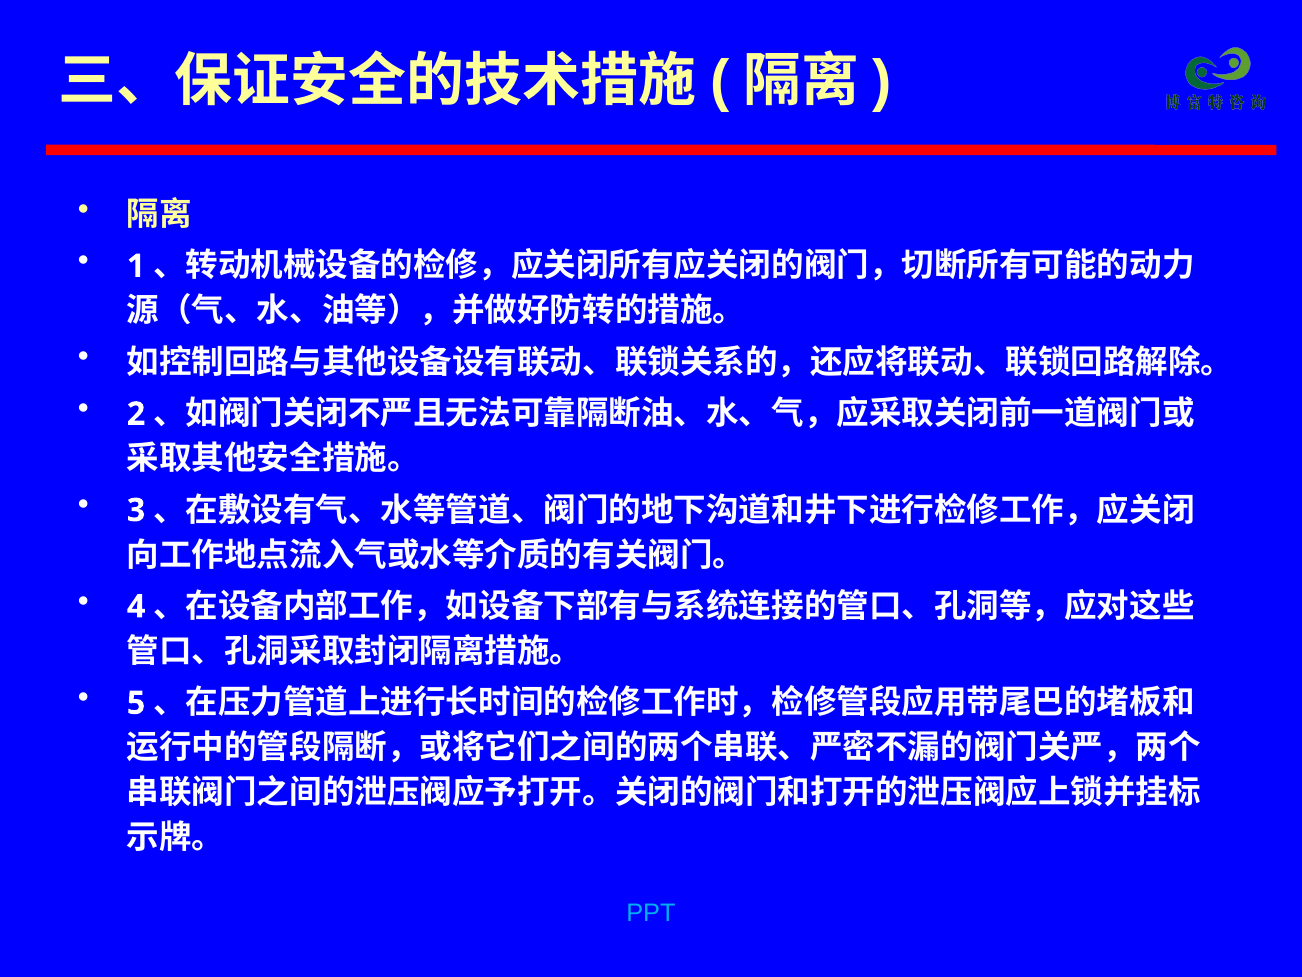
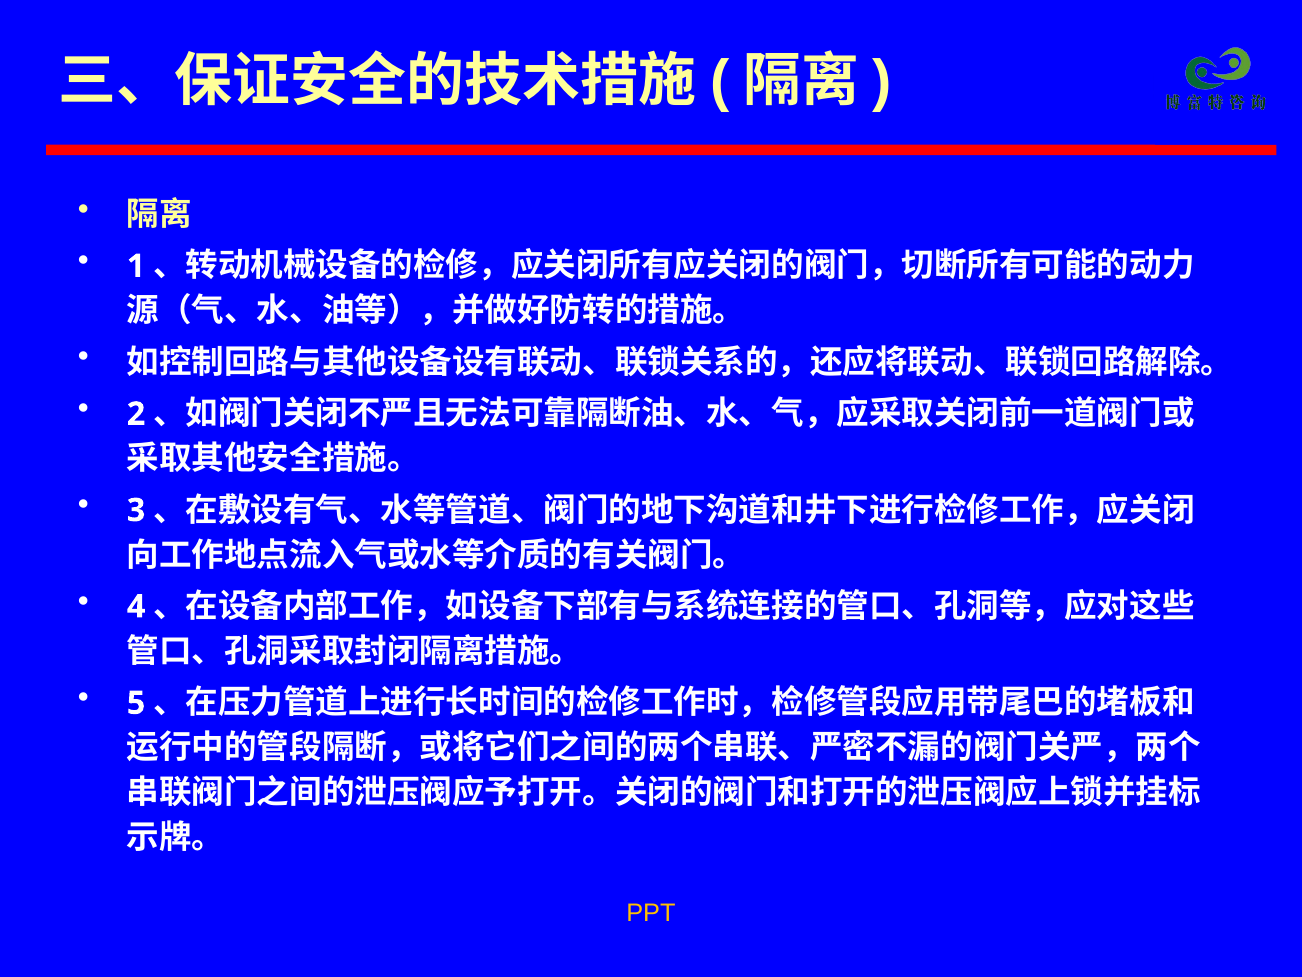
PPT colour: light blue -> yellow (651, 913)
